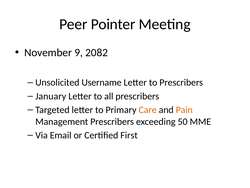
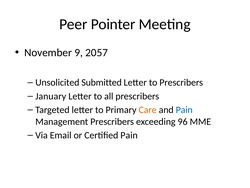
2082: 2082 -> 2057 (97, 52)
Username: Username -> Submitted (102, 82)
Pain colour: orange -> blue (184, 110)
50: 50 -> 96 (183, 121)
Certified First: First -> Pain (129, 135)
